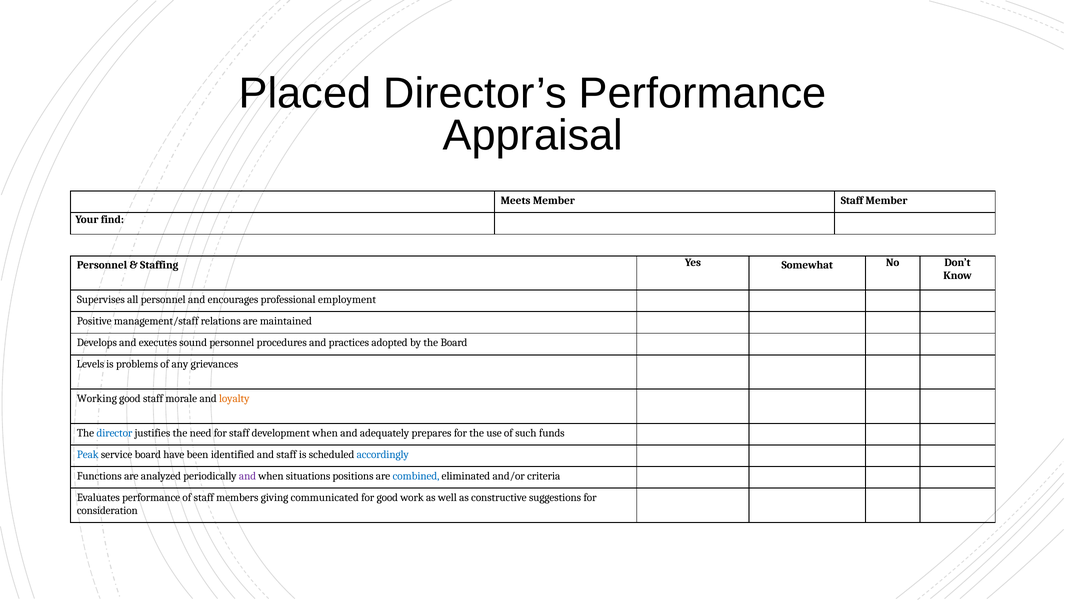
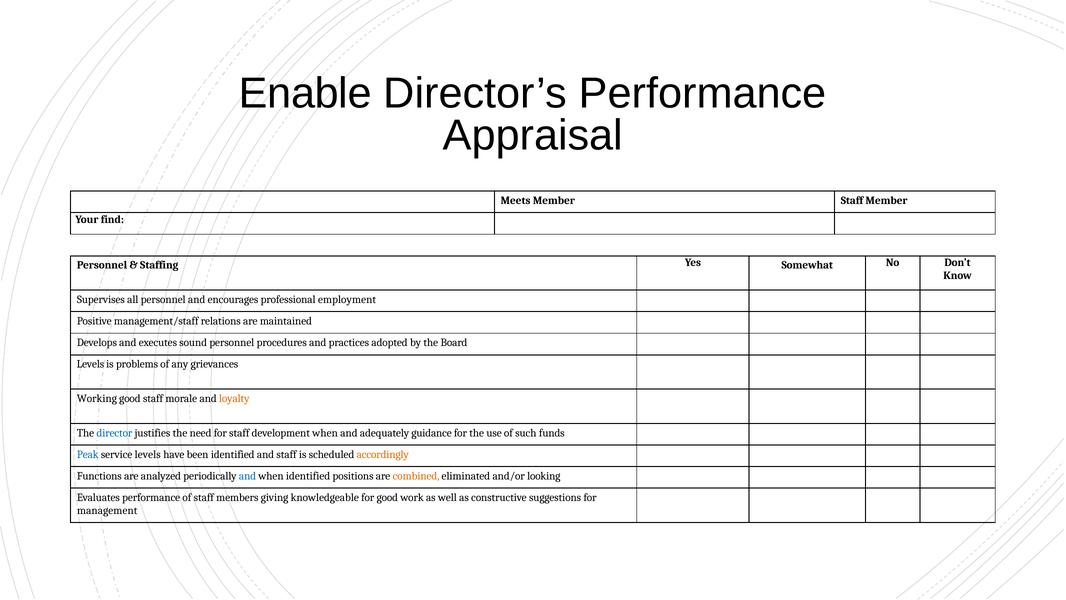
Placed: Placed -> Enable (305, 93)
prepares: prepares -> guidance (432, 433)
service board: board -> levels (148, 454)
accordingly colour: blue -> orange (383, 454)
and colour: purple -> blue (248, 476)
when situations: situations -> identified (308, 476)
combined colour: blue -> orange (416, 476)
criteria: criteria -> looking (544, 476)
communicated: communicated -> knowledgeable (325, 497)
consideration: consideration -> management (107, 510)
